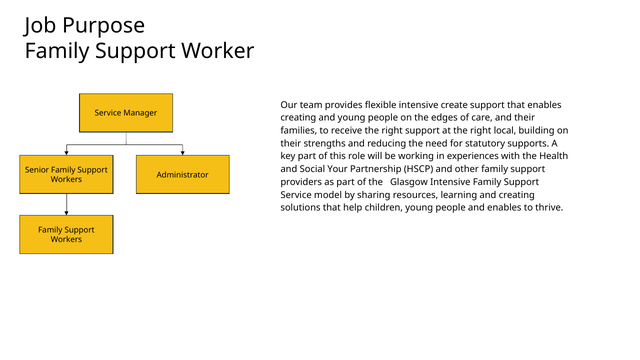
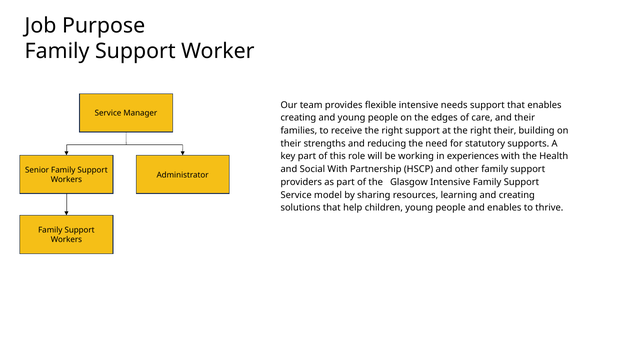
create: create -> needs (454, 105)
right local: local -> their (505, 131)
Social Your: Your -> With (338, 169)
